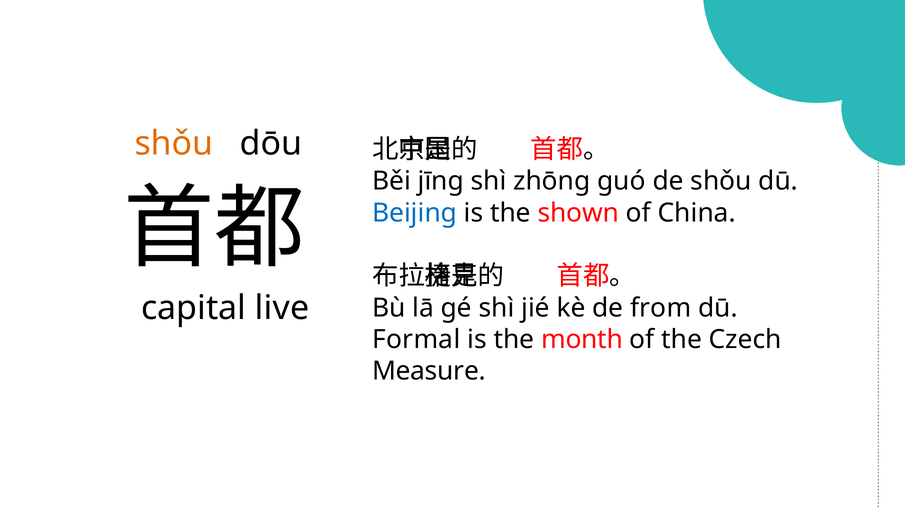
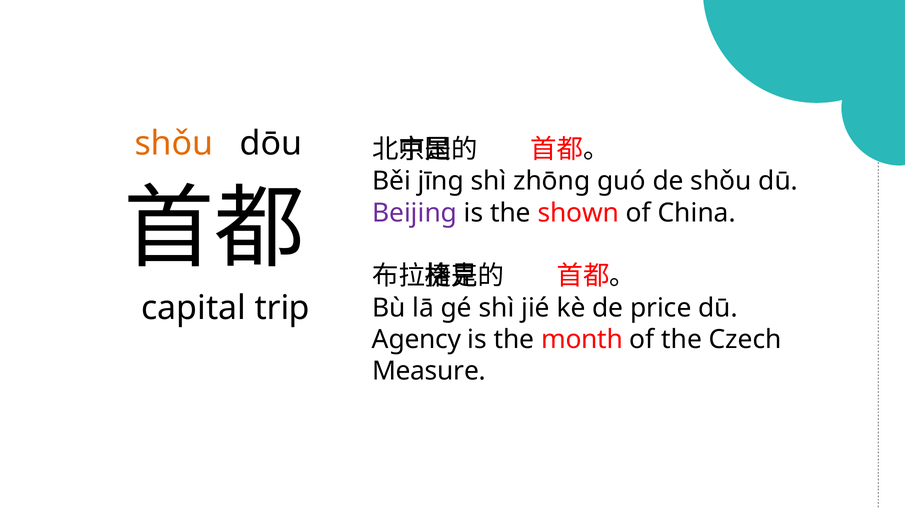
Beijing colour: blue -> purple (415, 213)
live: live -> trip (282, 308)
from: from -> price (661, 308)
Formal: Formal -> Agency (417, 340)
